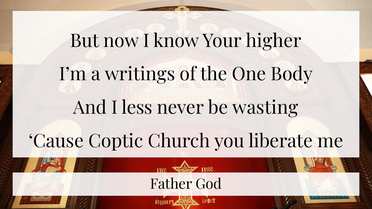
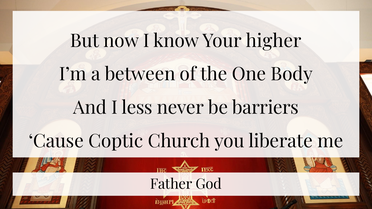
writings: writings -> between (140, 74)
wasting: wasting -> barriers (265, 108)
